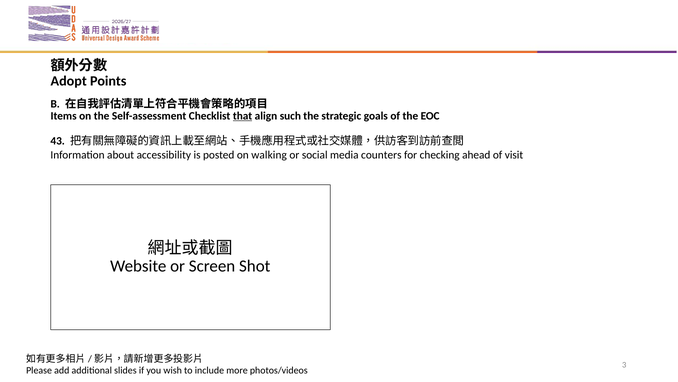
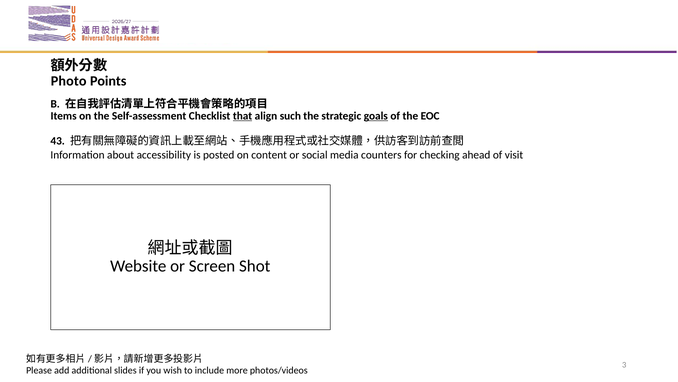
Adopt: Adopt -> Photo (69, 81)
goals underline: none -> present (376, 116)
walking: walking -> content (269, 155)
